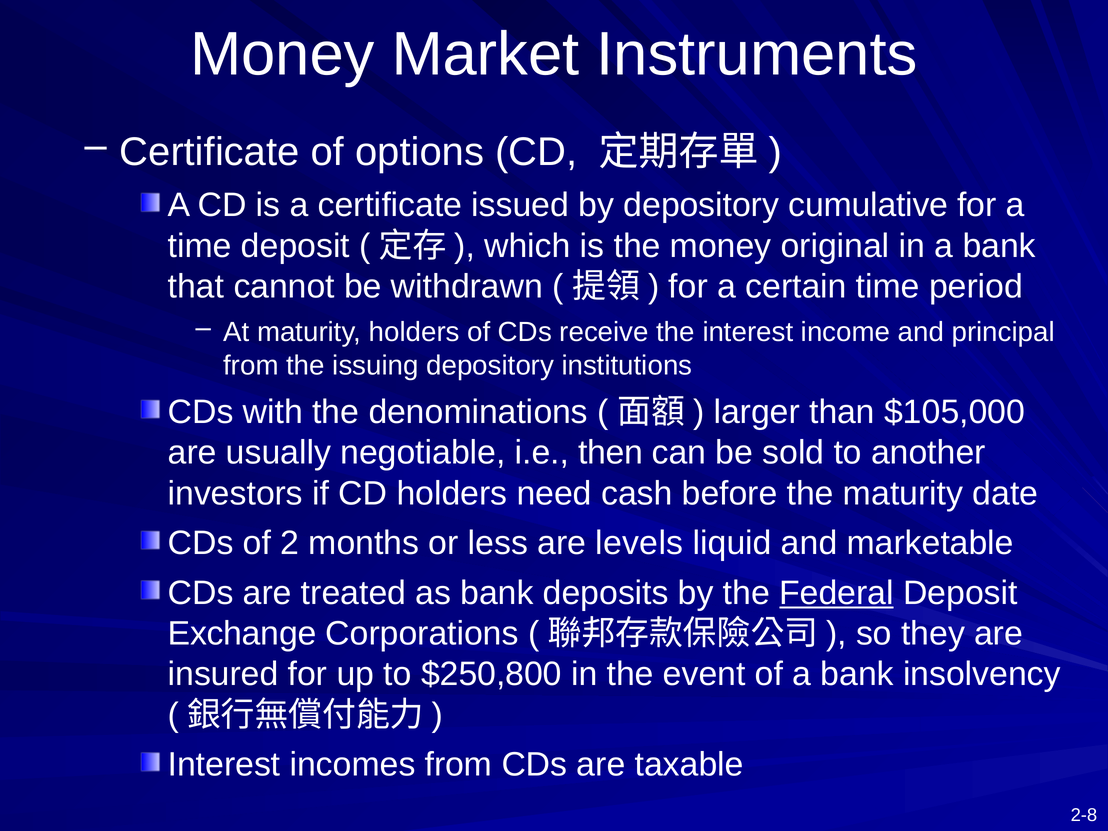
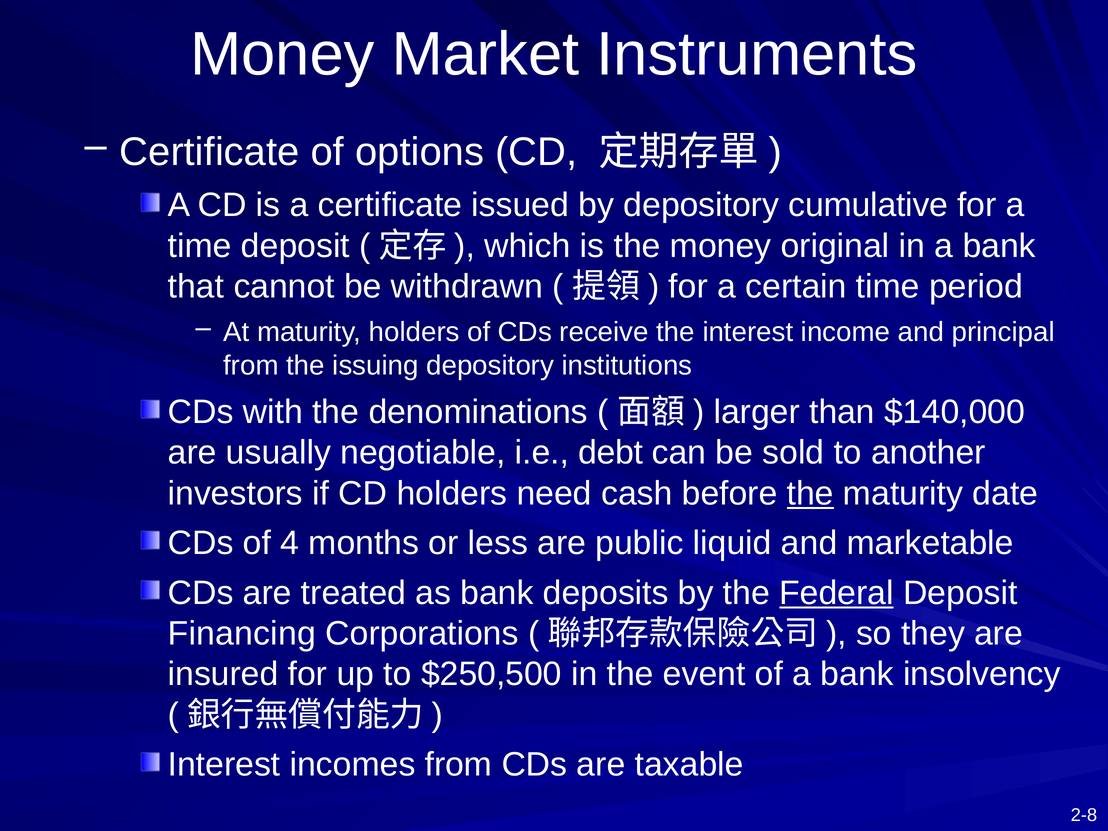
$105,000: $105,000 -> $140,000 (955, 412)
then: then -> debt (611, 453)
the underline: none -> present (810, 493)
2: 2 -> 4 (290, 543)
levels: levels -> public (639, 543)
Exchange: Exchange -> Financing (242, 634)
$250,800: $250,800 -> $250,500 (491, 674)
